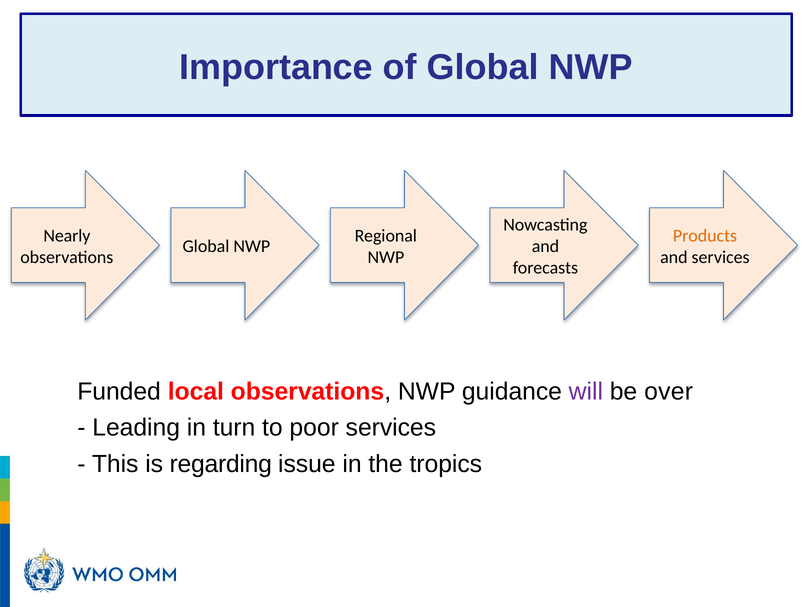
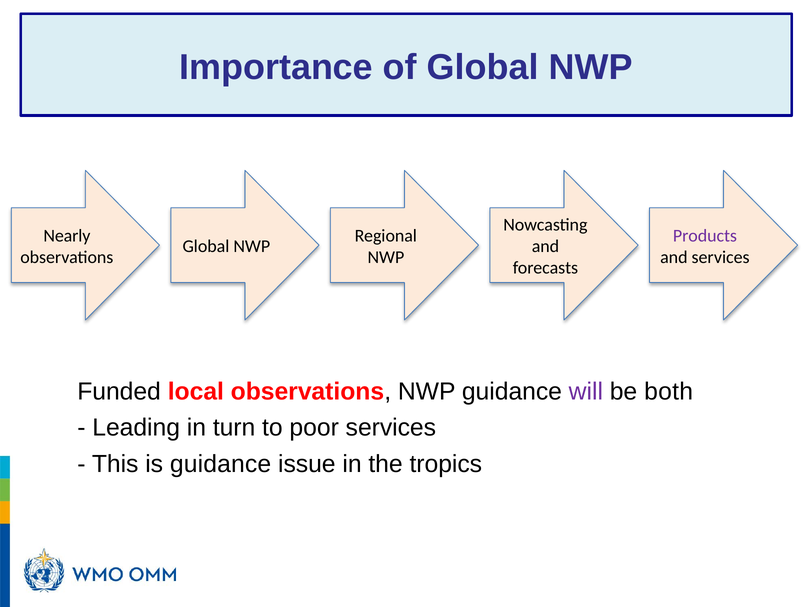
Products colour: orange -> purple (705, 235)
over: over -> both (669, 391)
is regarding: regarding -> guidance (221, 464)
